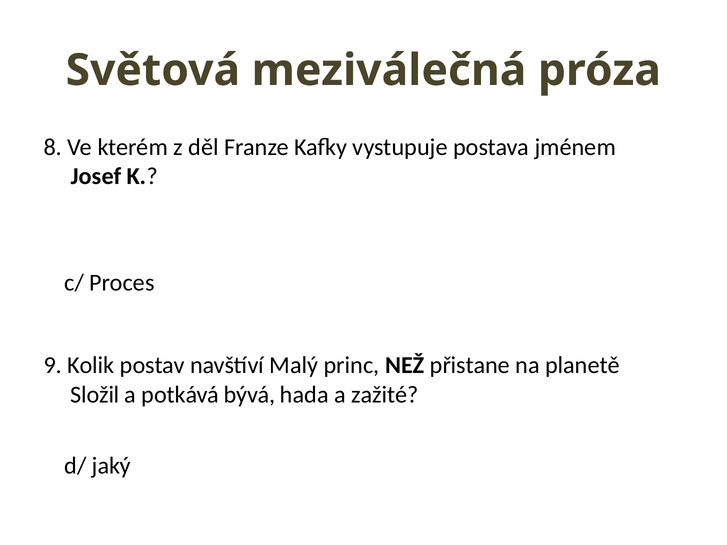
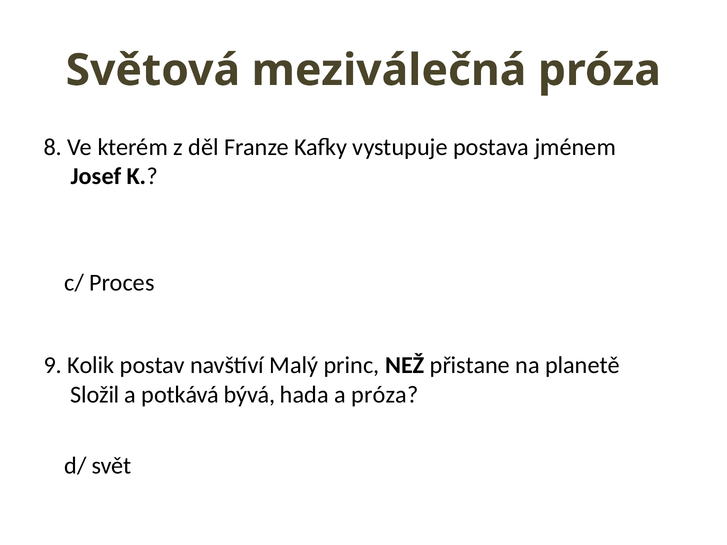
a zažité: zažité -> próza (385, 395)
jaký: jaký -> svět (111, 466)
